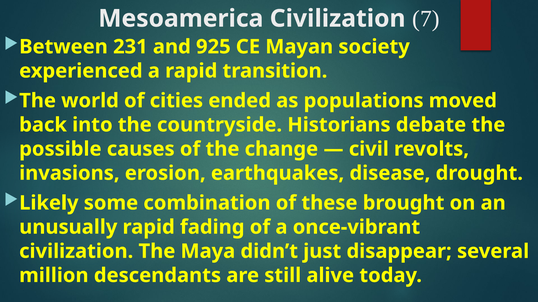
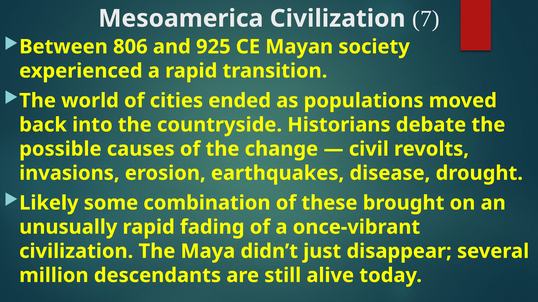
231: 231 -> 806 (130, 47)
